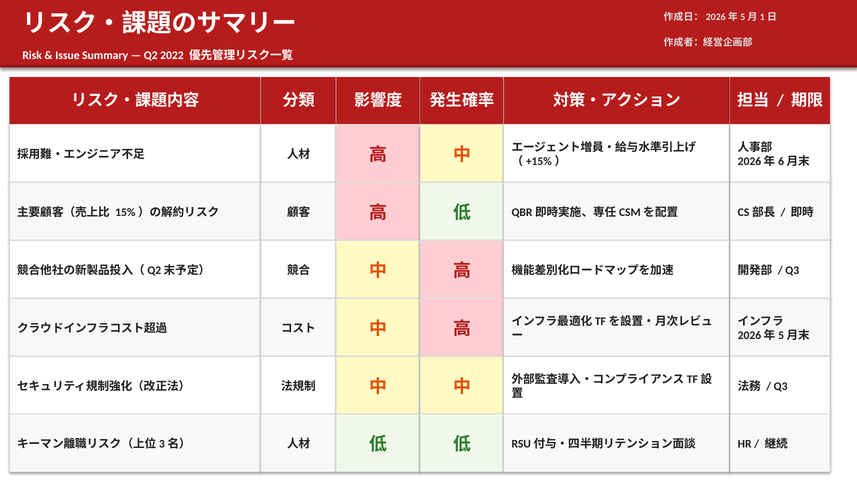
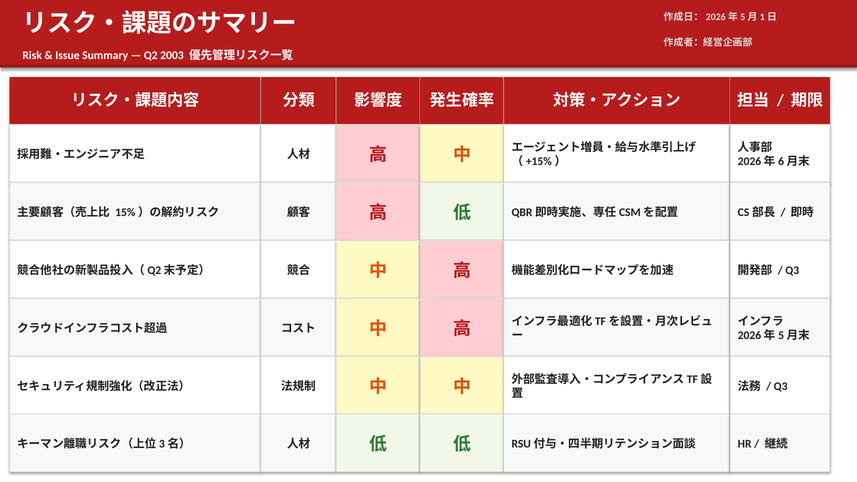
2022: 2022 -> 2003 (172, 55)
